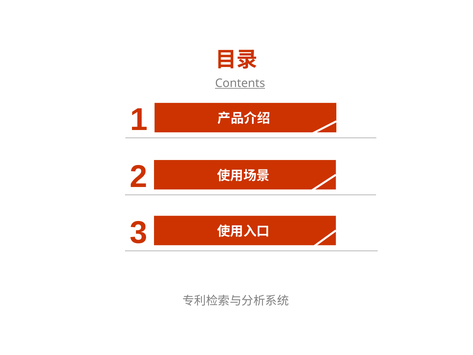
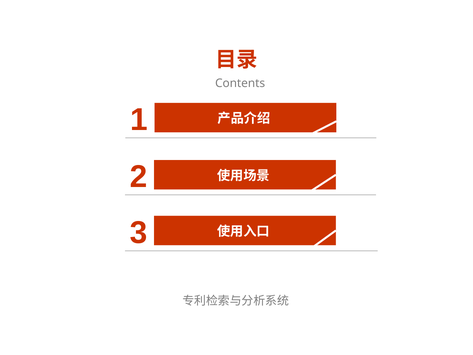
Contents underline: present -> none (240, 83)
